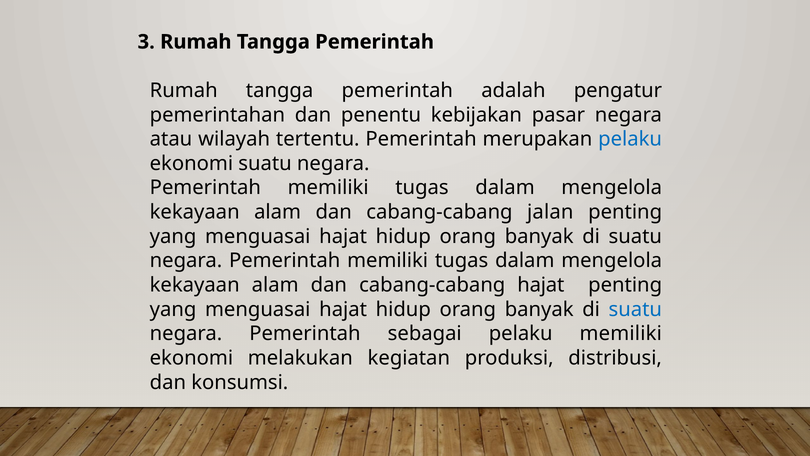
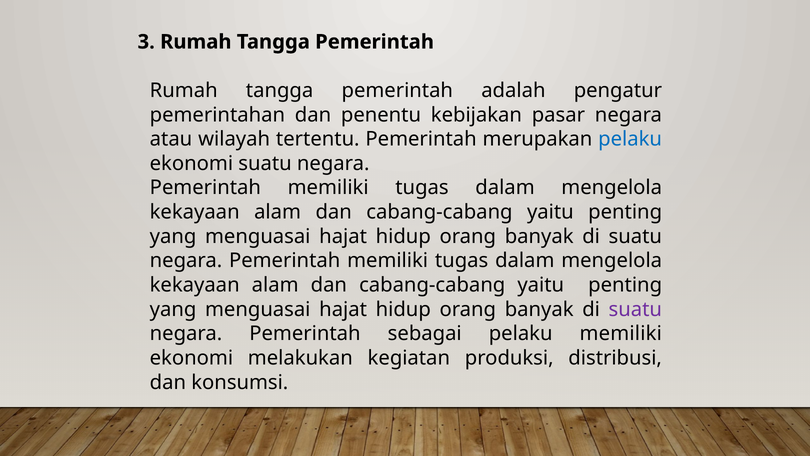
jalan: jalan -> yaitu (550, 212)
hajat: hajat -> yaitu (541, 285)
suatu colour: blue -> purple (635, 309)
